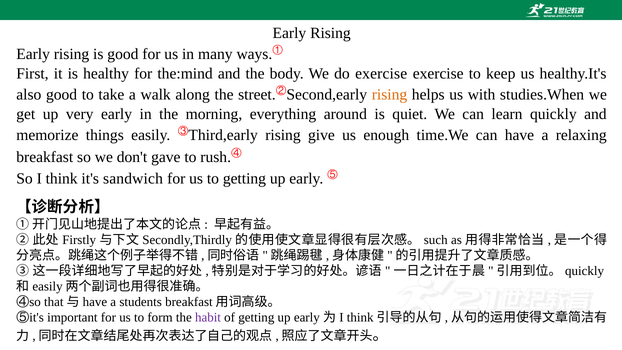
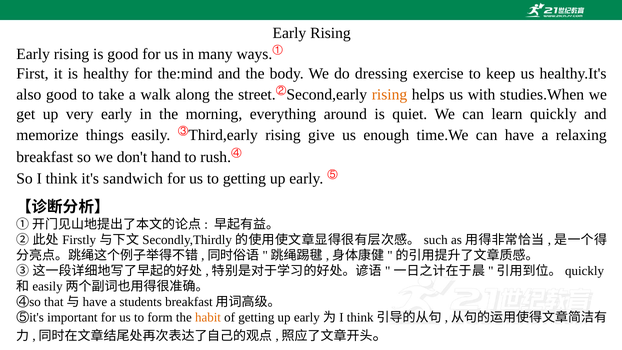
do exercise: exercise -> dressing (381, 73)
gave: gave -> hand (166, 157)
habit colour: purple -> orange (208, 317)
